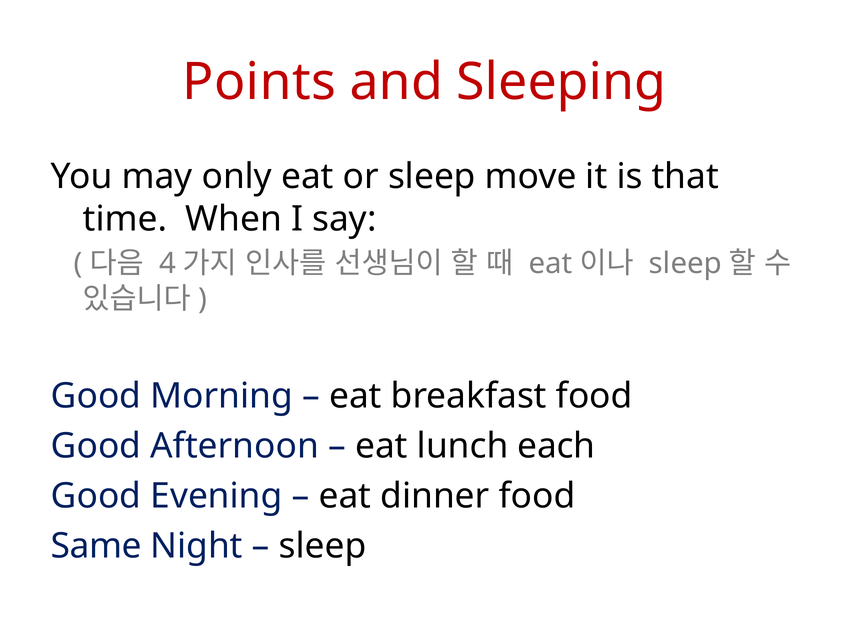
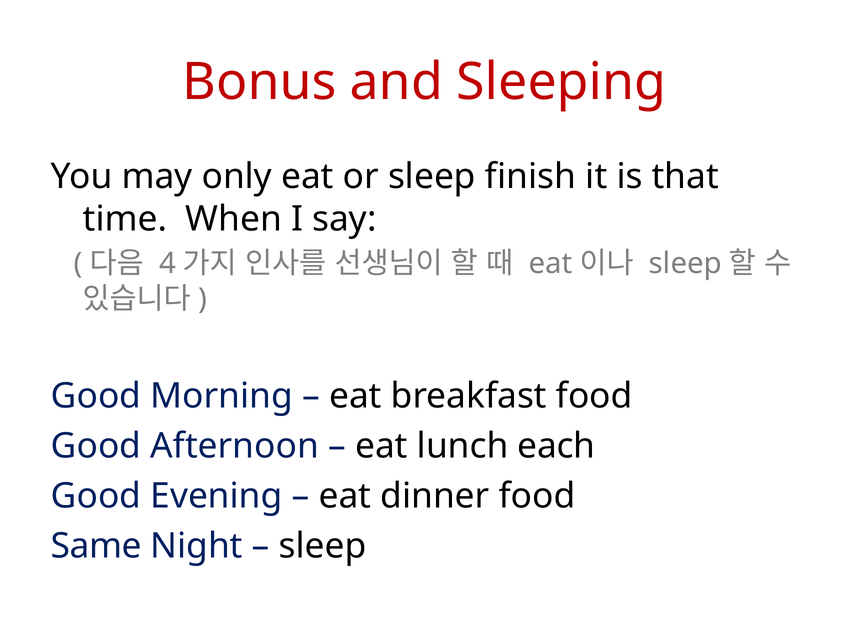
Points: Points -> Bonus (259, 82)
move: move -> finish (531, 177)
